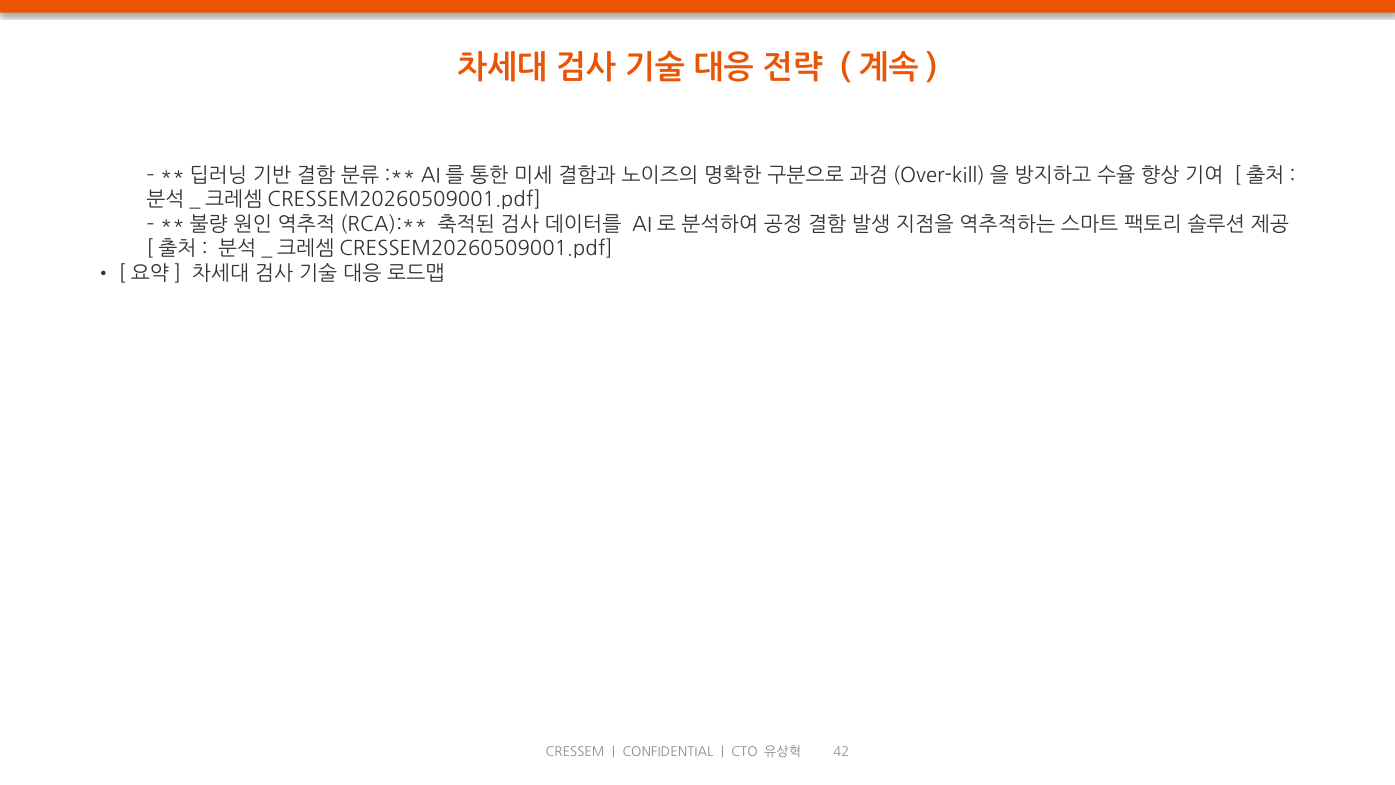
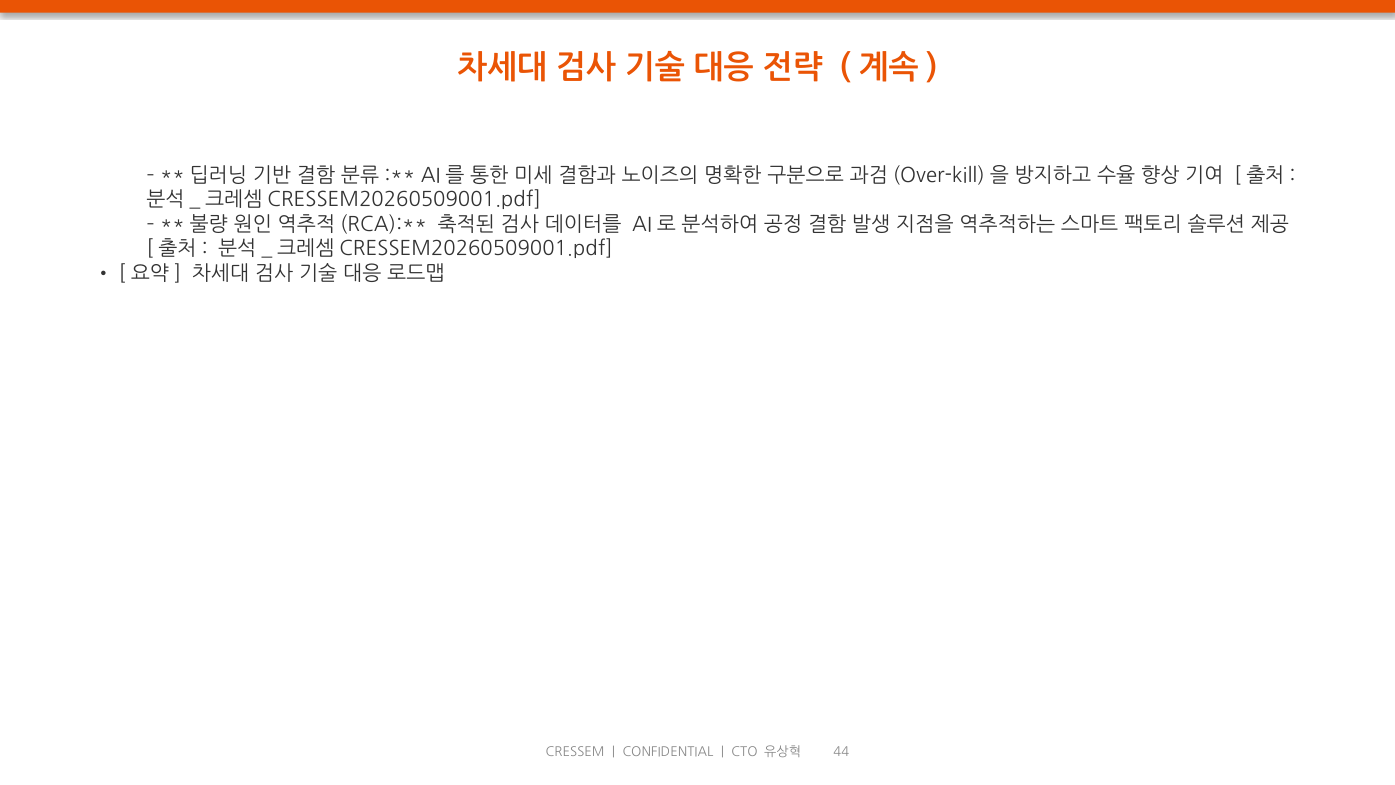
42: 42 -> 44 (841, 752)
